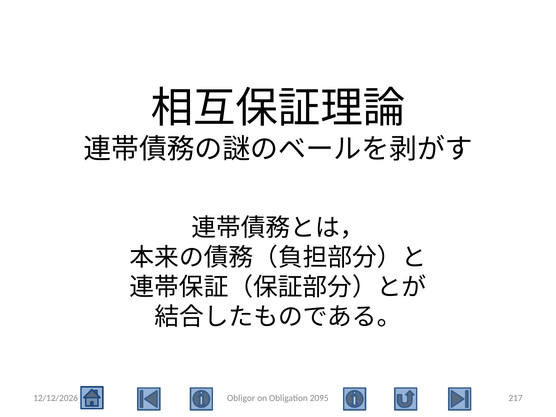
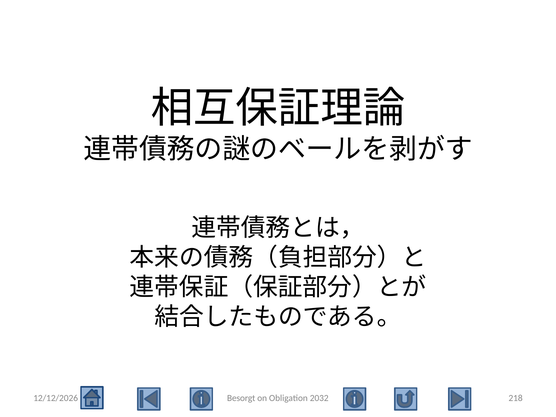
Obligor: Obligor -> Besorgt (241, 398)
2095: 2095 -> 2032 (319, 398)
217: 217 -> 218 (516, 398)
